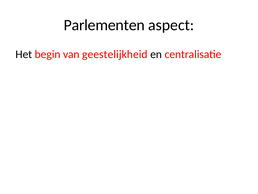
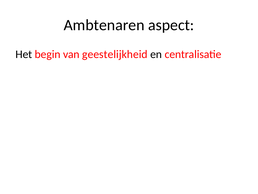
Parlementen: Parlementen -> Ambtenaren (104, 25)
